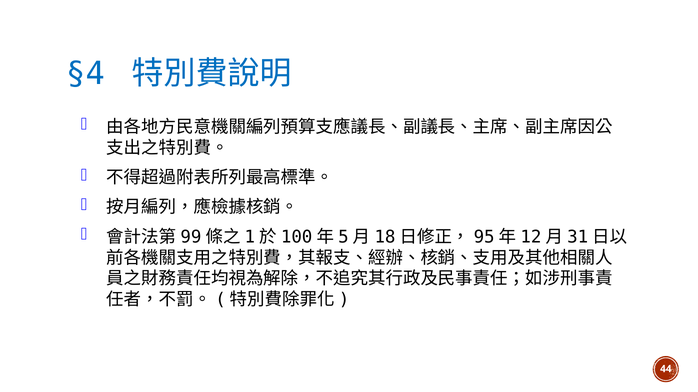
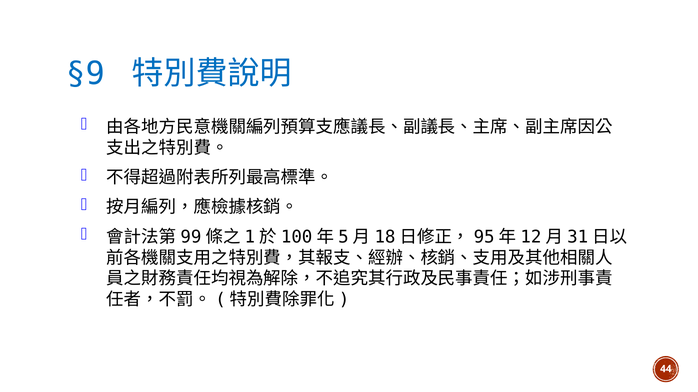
§4: §4 -> §9 (86, 74)
